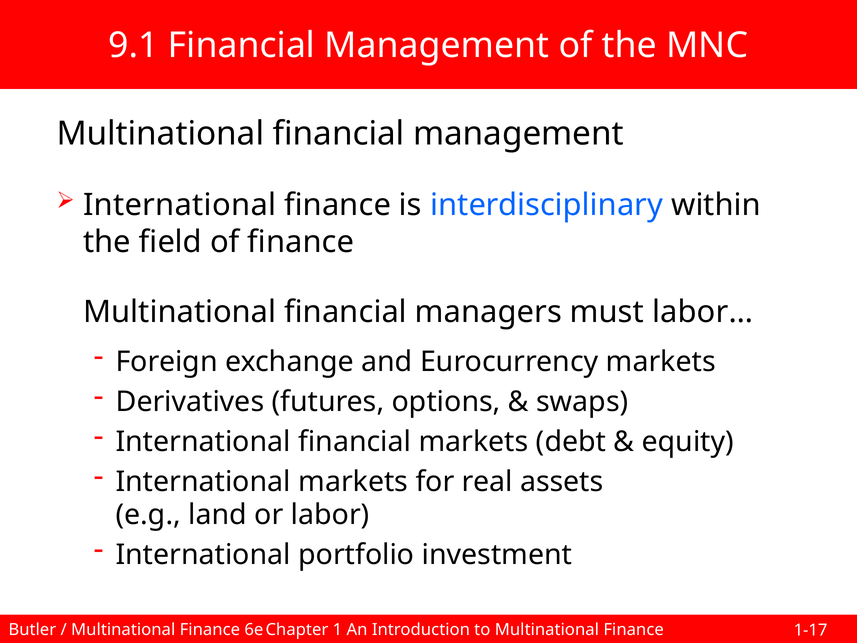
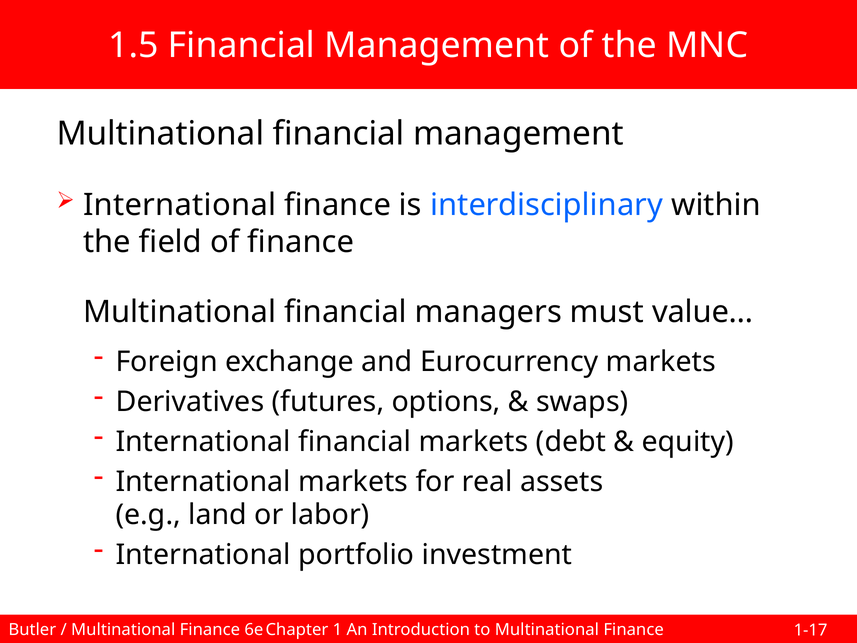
9.1: 9.1 -> 1.5 (133, 45)
labor…: labor… -> value… (703, 312)
